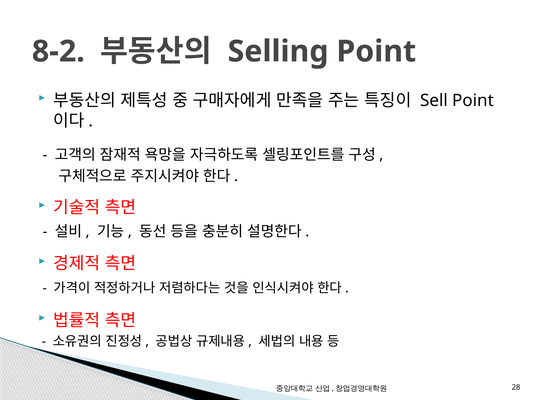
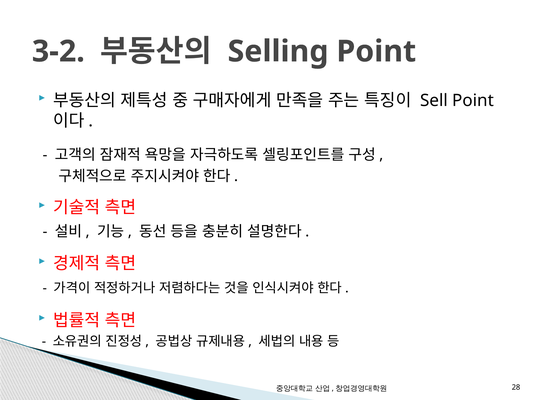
8-2: 8-2 -> 3-2 (58, 51)
